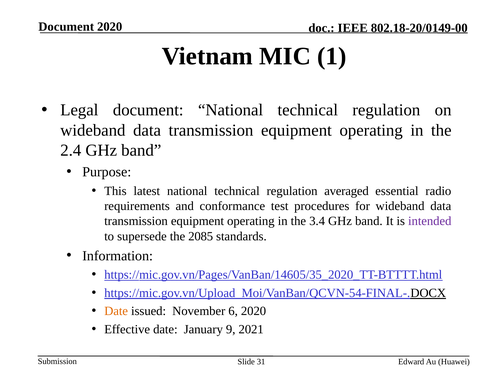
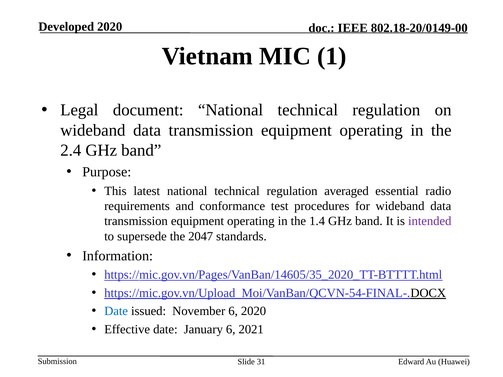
Document: Document -> Developed (66, 27)
3.4: 3.4 -> 1.4 (317, 221)
2085: 2085 -> 2047 (201, 236)
Date colour: orange -> blue (116, 311)
January 9: 9 -> 6 (231, 330)
